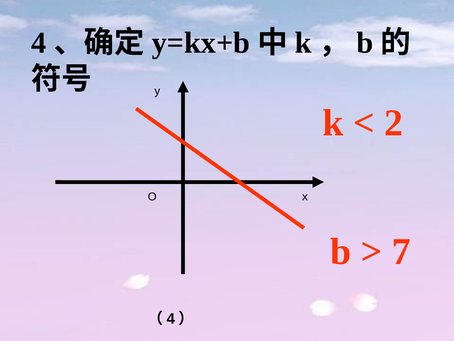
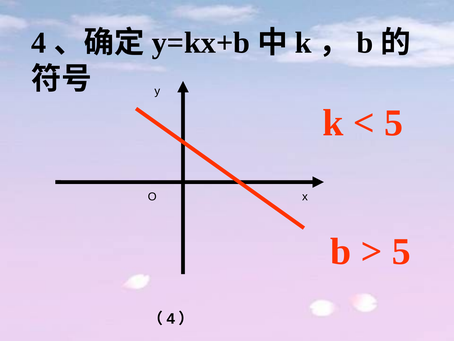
2: 2 -> 5 (394, 123)
7: 7 -> 5 (401, 251)
